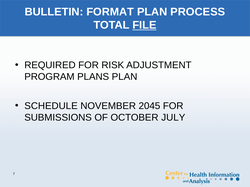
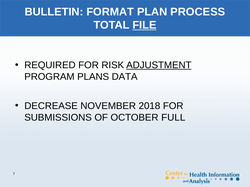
ADJUSTMENT underline: none -> present (159, 65)
PLANS PLAN: PLAN -> DATA (125, 77)
SCHEDULE: SCHEDULE -> DECREASE (51, 106)
2045: 2045 -> 2018 (149, 106)
JULY: JULY -> FULL (173, 118)
